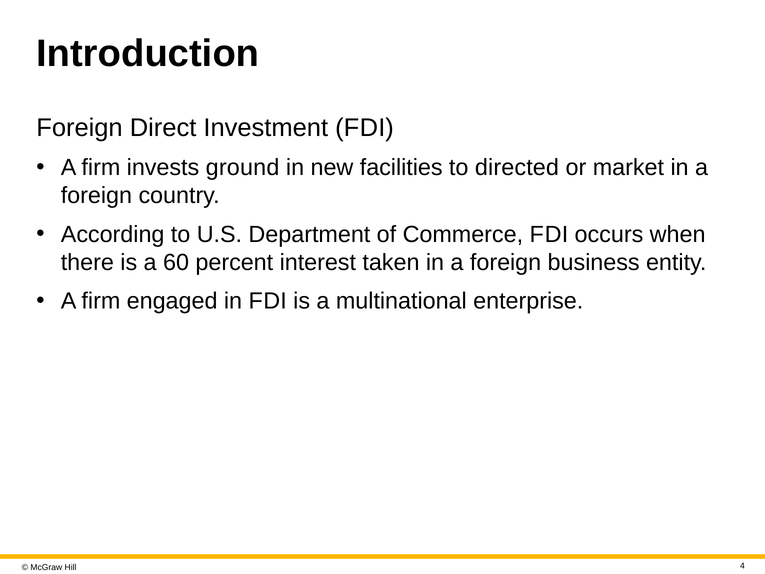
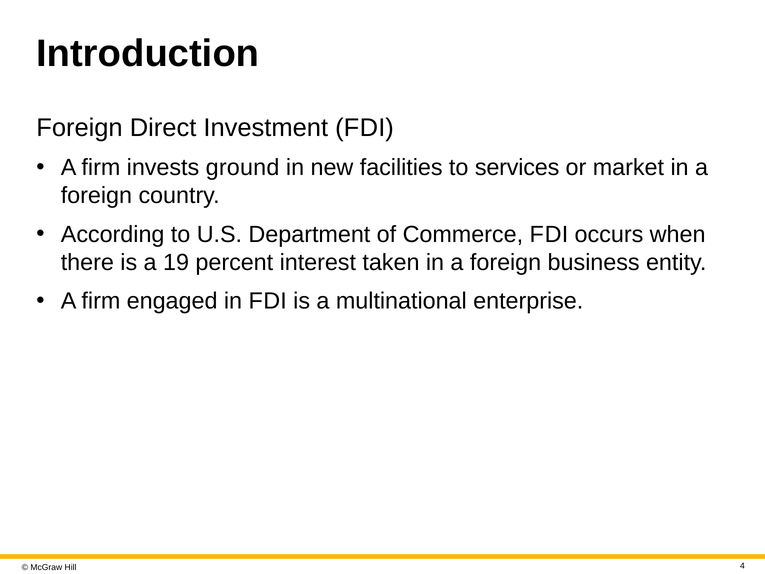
directed: directed -> services (517, 168)
60: 60 -> 19 (176, 262)
